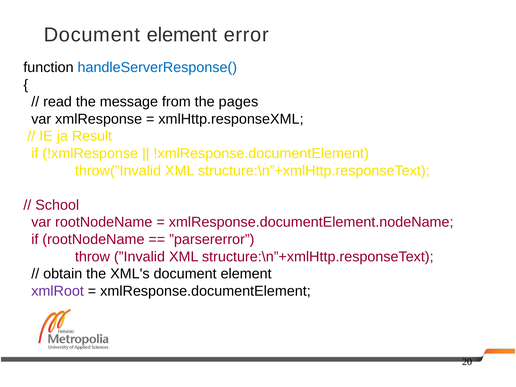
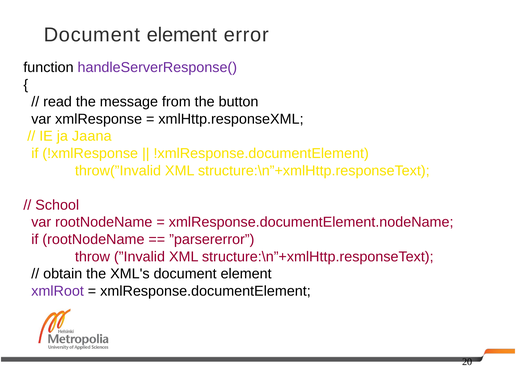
handleServerResponse( colour: blue -> purple (157, 67)
pages: pages -> button (239, 102)
Result: Result -> Jaana (92, 136)
